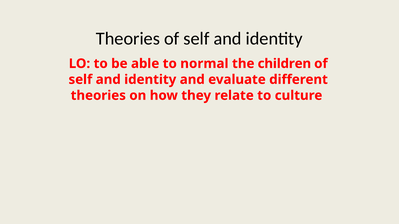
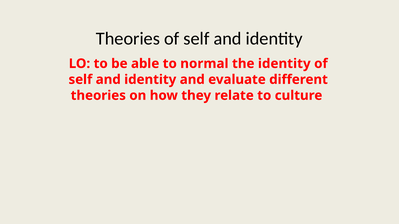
the children: children -> identity (284, 64)
